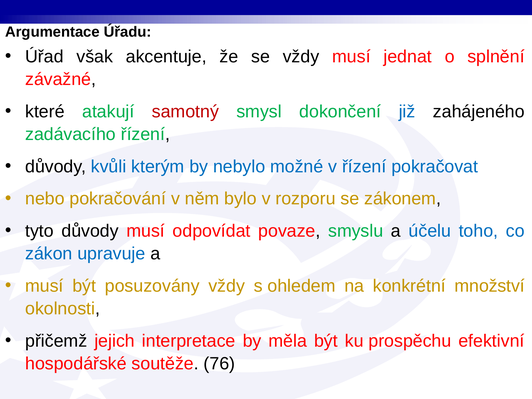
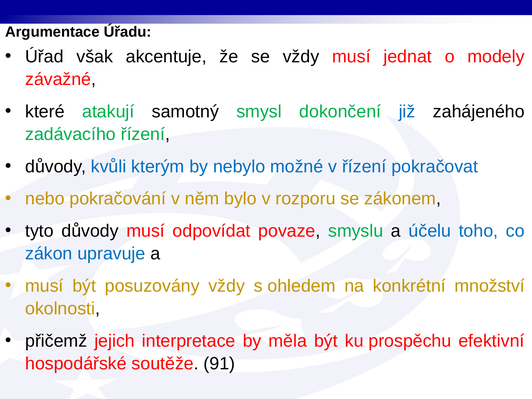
splnění: splnění -> modely (496, 57)
samotný colour: red -> black (185, 112)
76: 76 -> 91 (219, 364)
